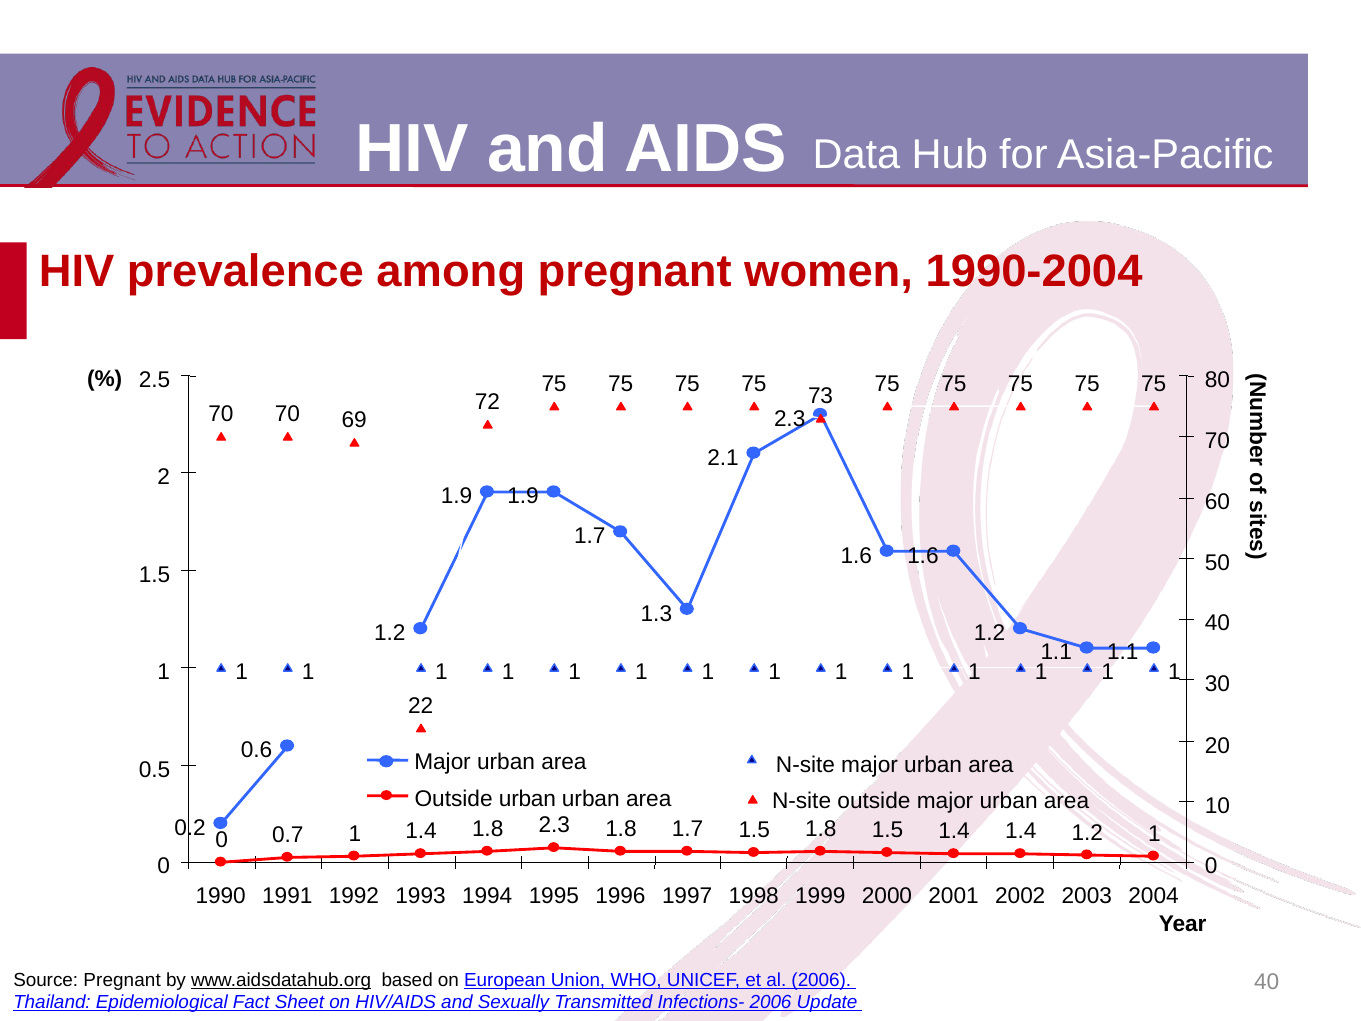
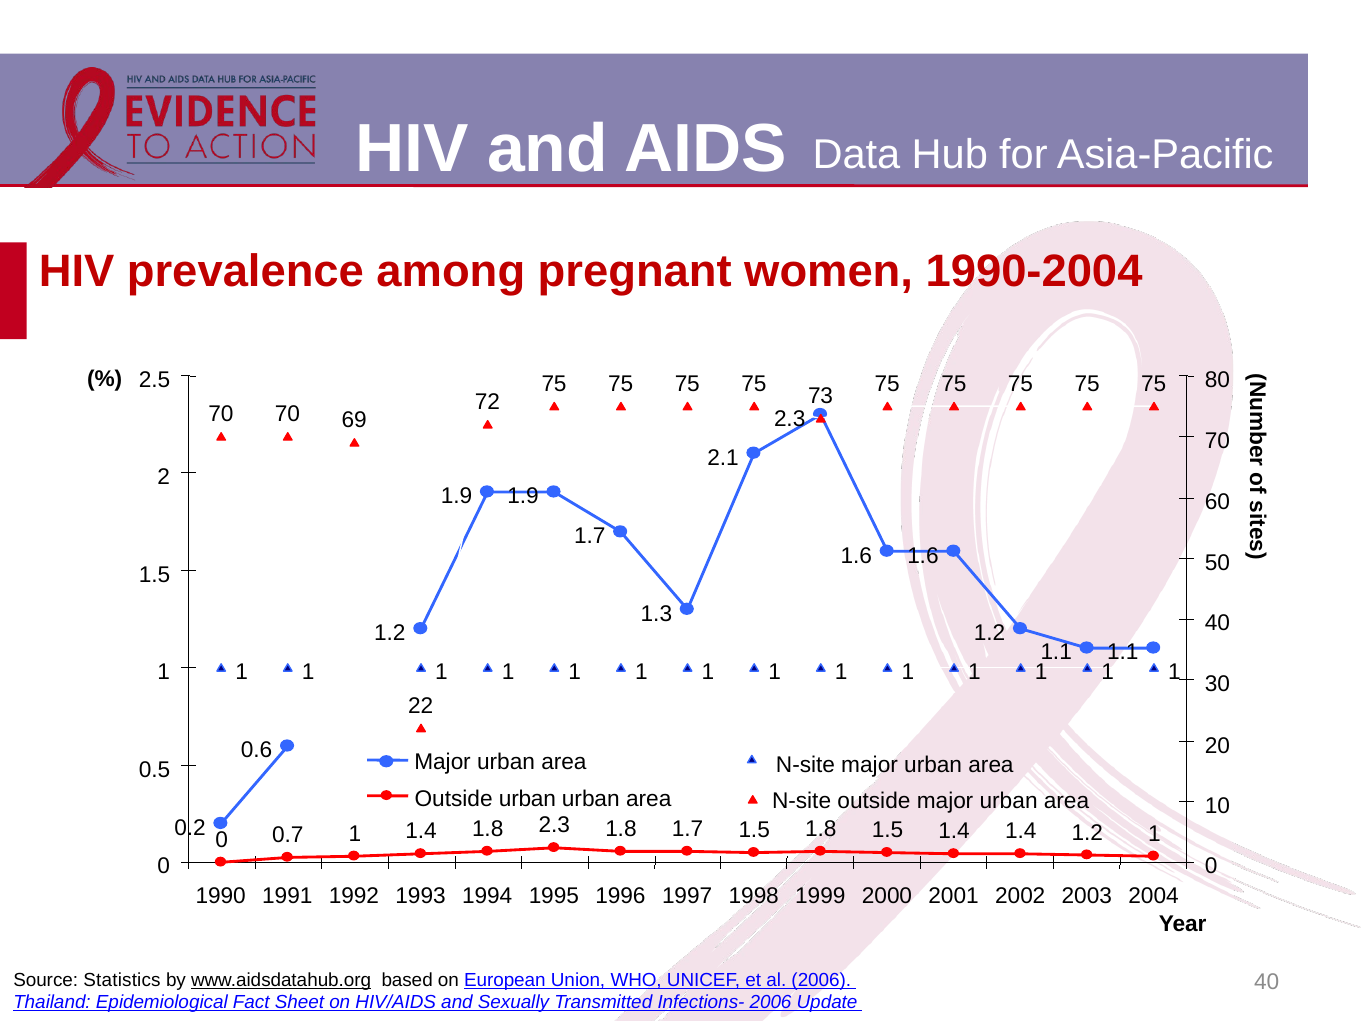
Source Pregnant: Pregnant -> Statistics (122, 980)
